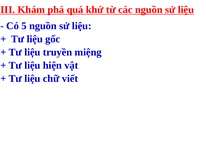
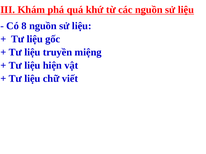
5: 5 -> 8 (24, 26)
